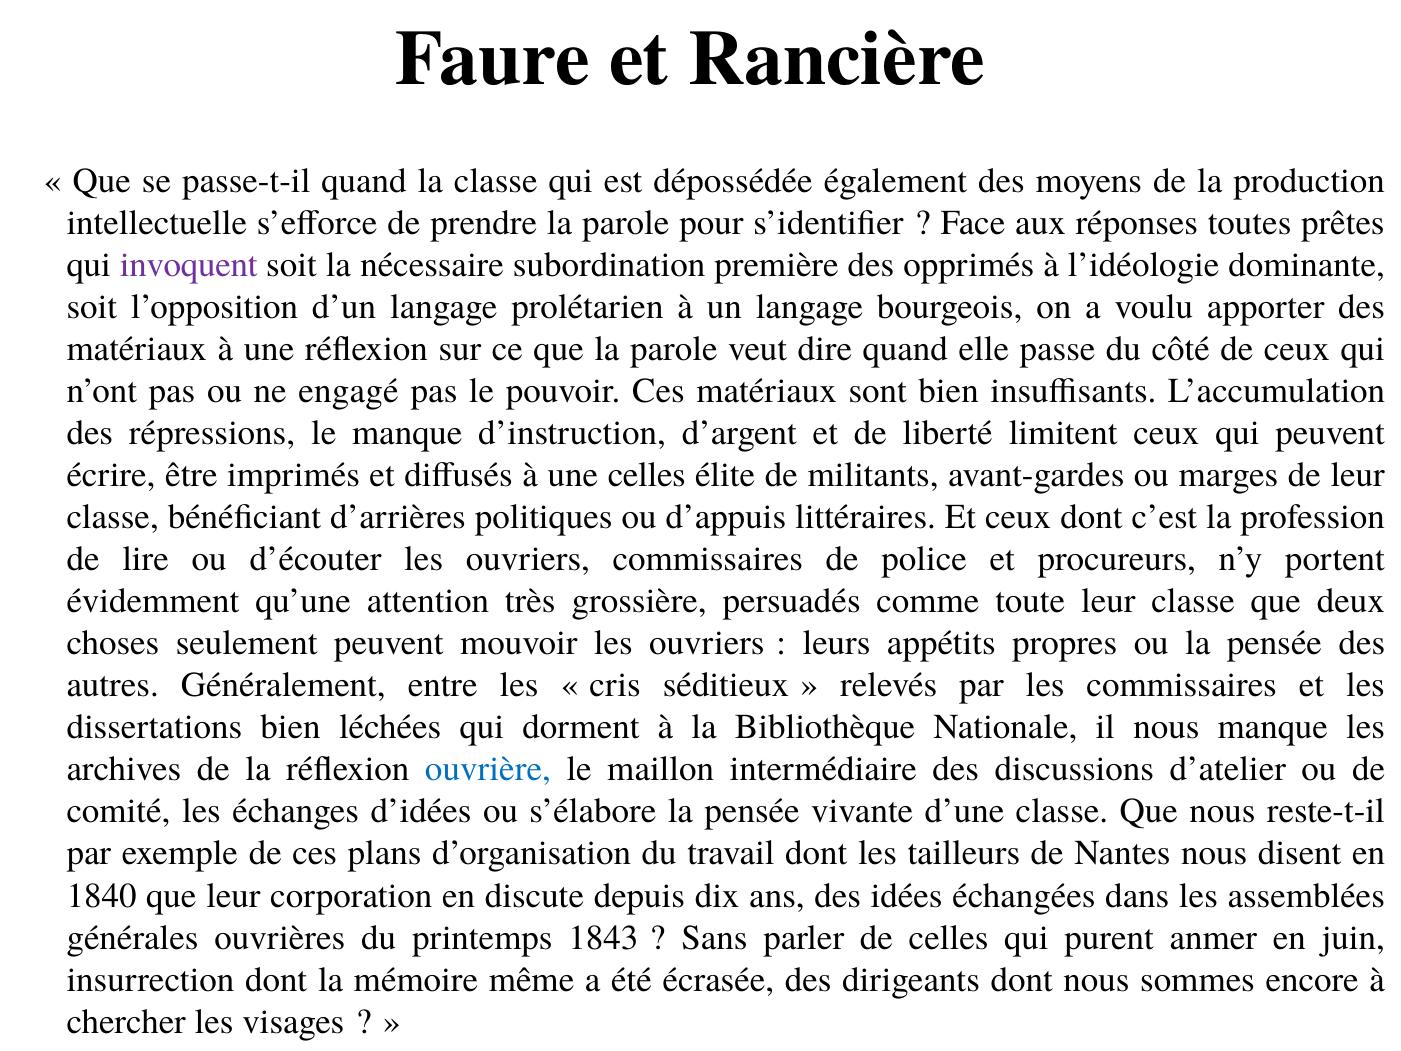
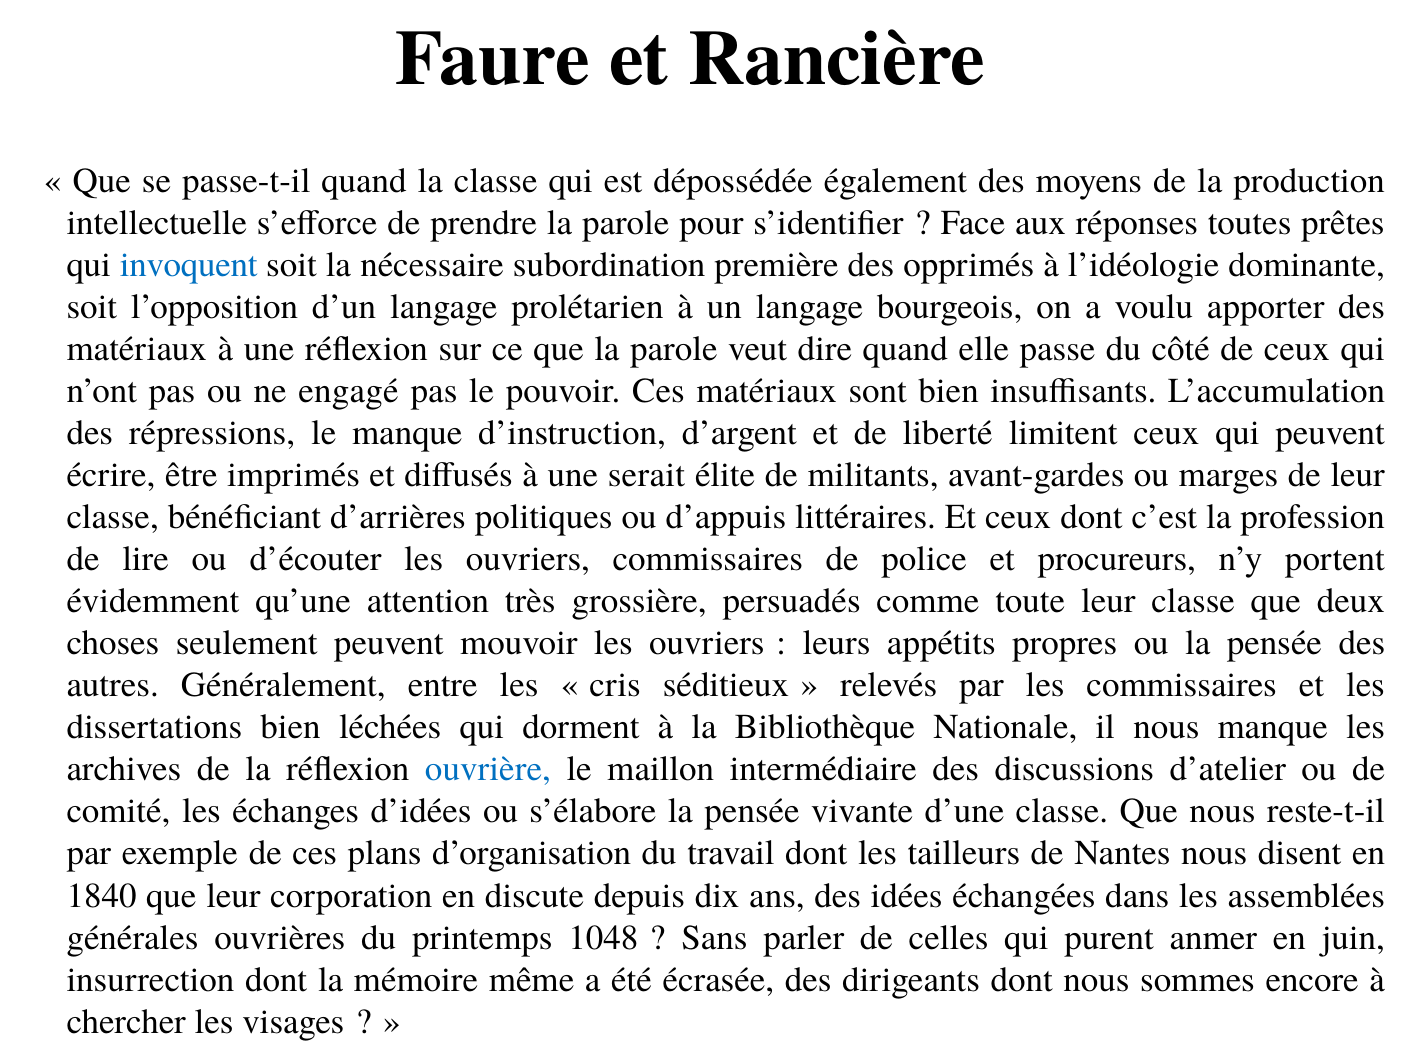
invoquent colour: purple -> blue (189, 265)
une celles: celles -> serait (646, 475)
1843: 1843 -> 1048 (603, 937)
